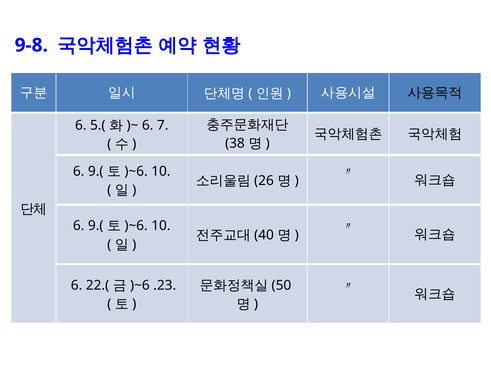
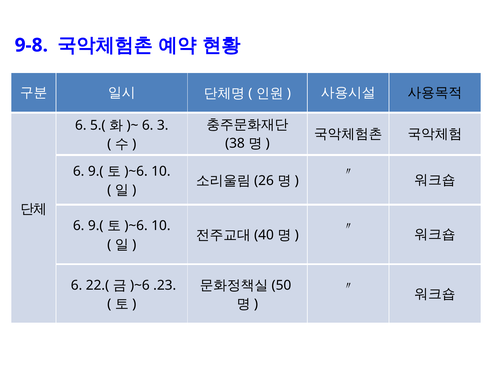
7: 7 -> 3 (163, 125)
